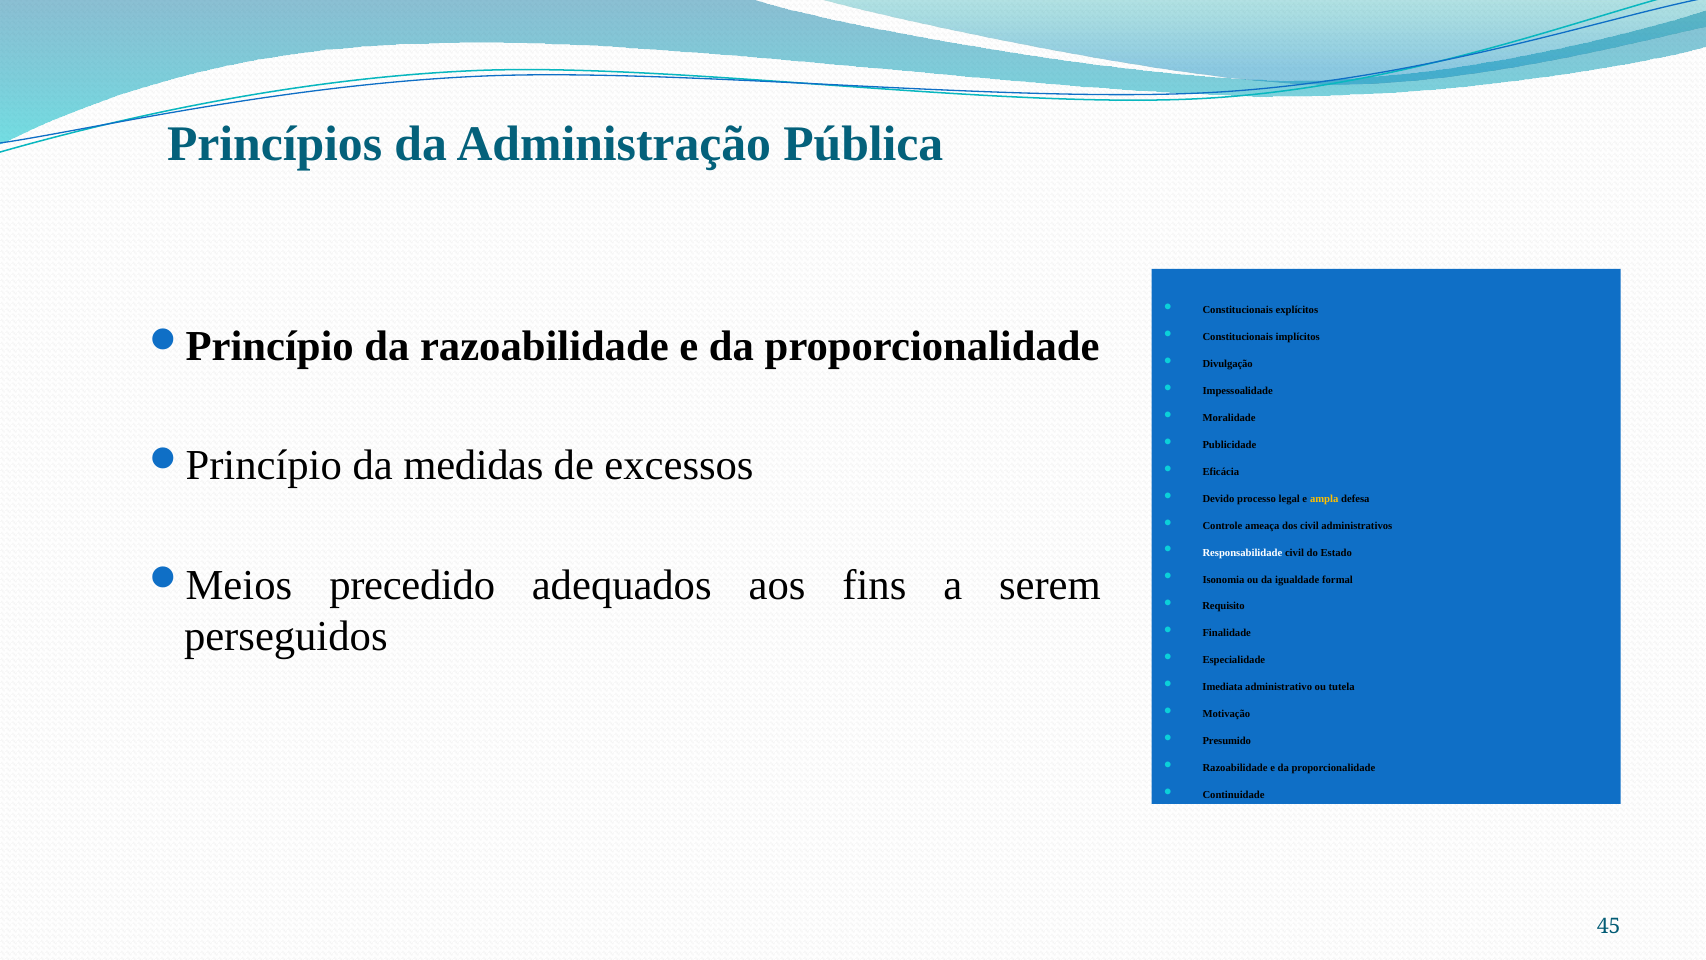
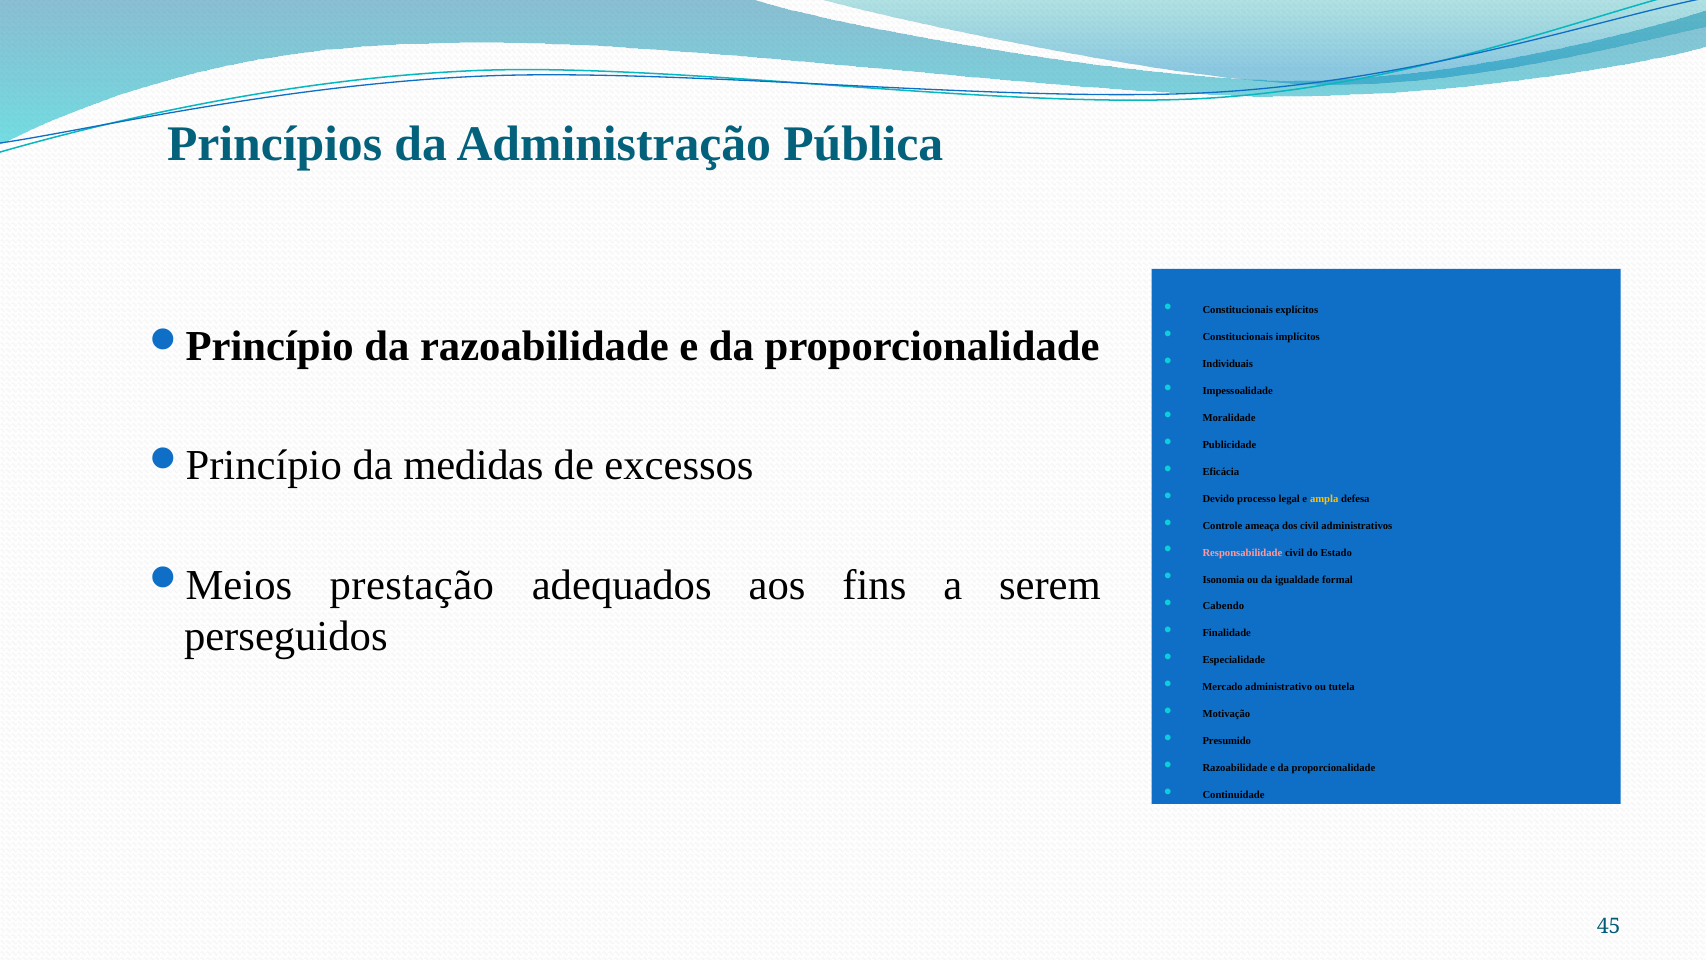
Divulgação: Divulgação -> Individuais (1228, 364)
Responsabilidade colour: white -> pink (1242, 552)
precedido: precedido -> prestação (412, 585)
Requisito: Requisito -> Cabendo (1223, 606)
Imediata: Imediata -> Mercado (1223, 687)
